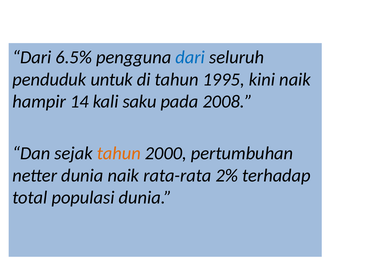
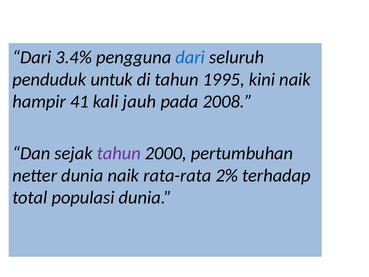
6.5%: 6.5% -> 3.4% (74, 57)
14: 14 -> 41 (79, 102)
saku: saku -> jauh (139, 102)
tahun colour: orange -> purple (119, 153)
